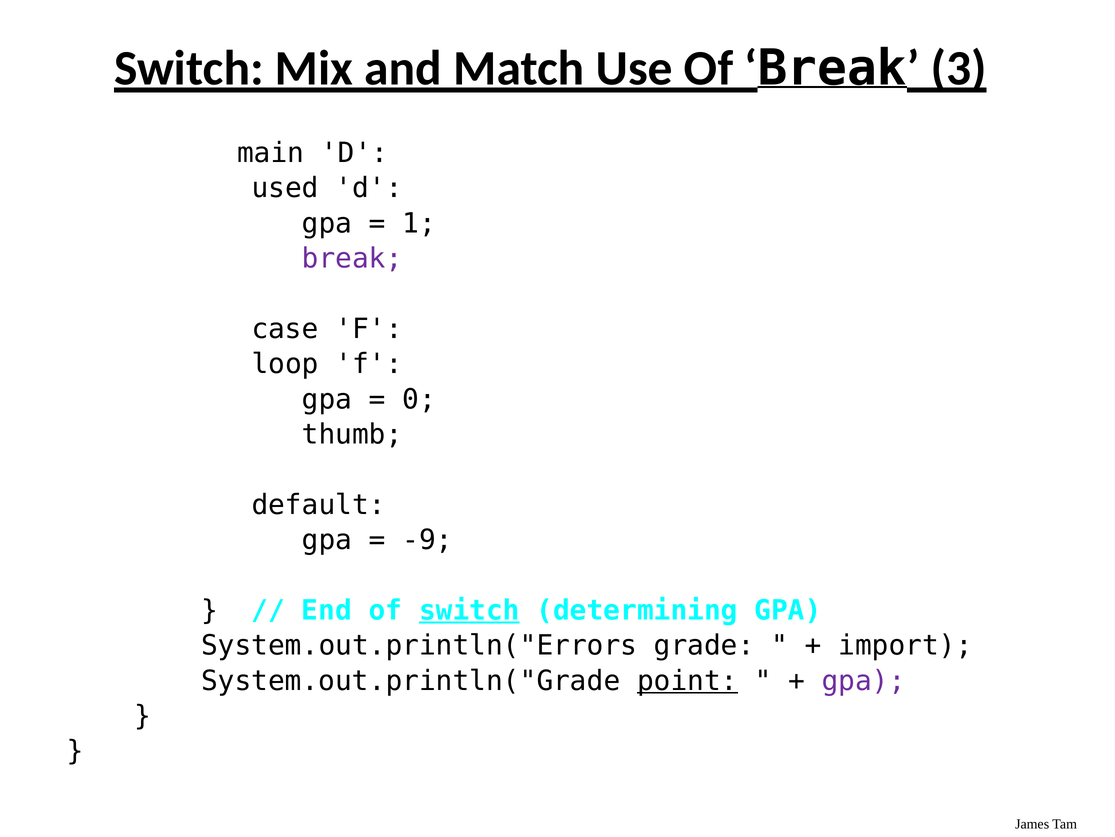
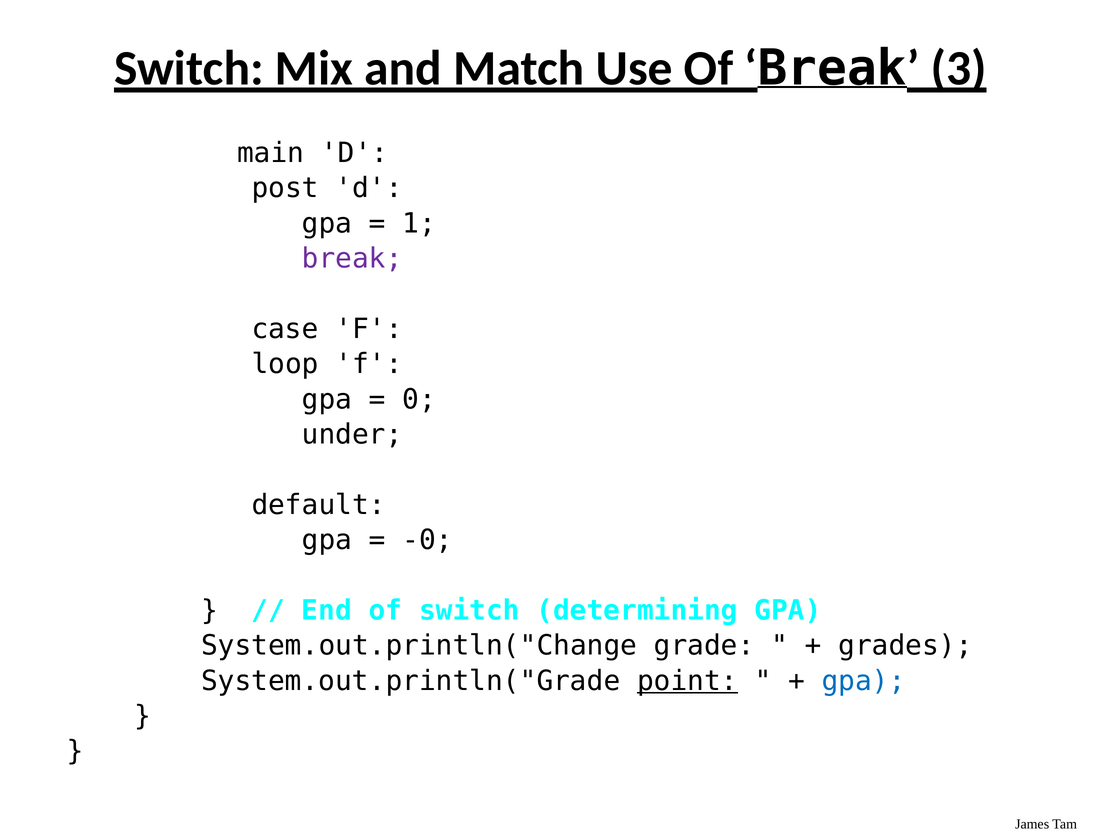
used: used -> post (285, 188)
thumb: thumb -> under (352, 434)
-9: -9 -> -0 (428, 540)
switch underline: present -> none (469, 610)
System.out.println("Errors: System.out.println("Errors -> System.out.println("Change (419, 645)
import: import -> grades (905, 645)
gpa colour: purple -> blue (864, 680)
